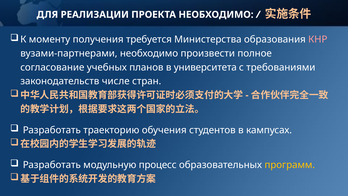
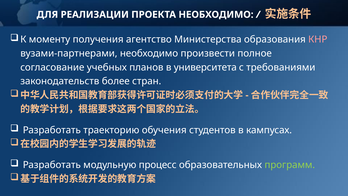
требуется: требуется -> агентство (149, 39)
числе: числе -> более (116, 81)
программ colour: yellow -> light green (290, 165)
